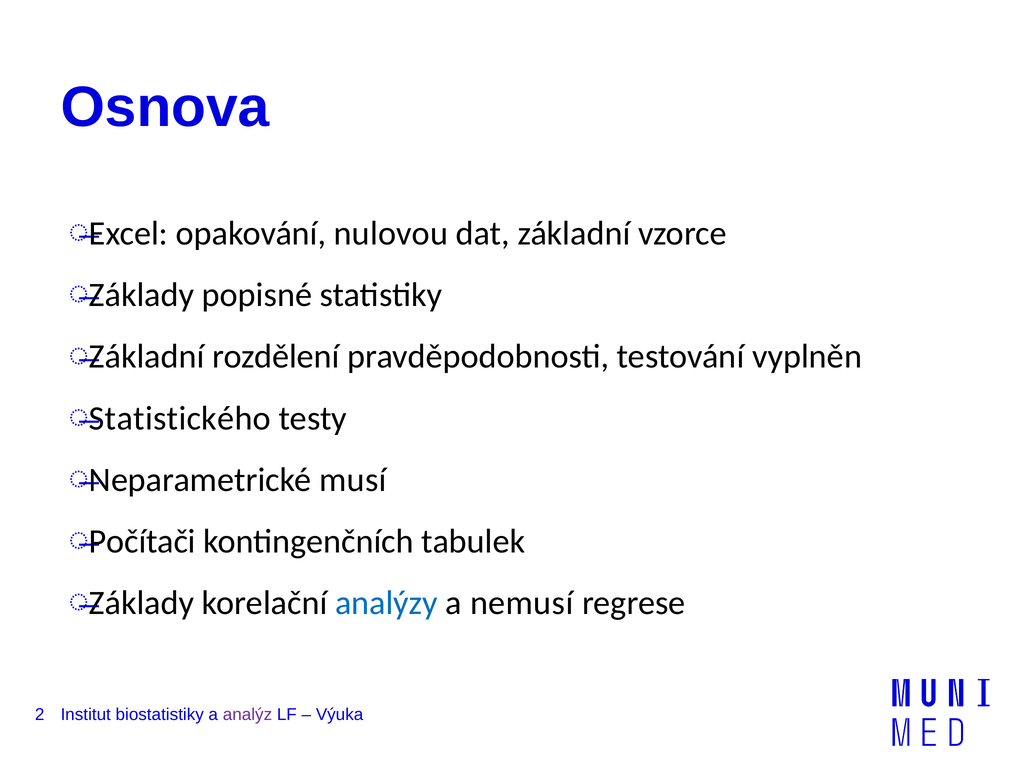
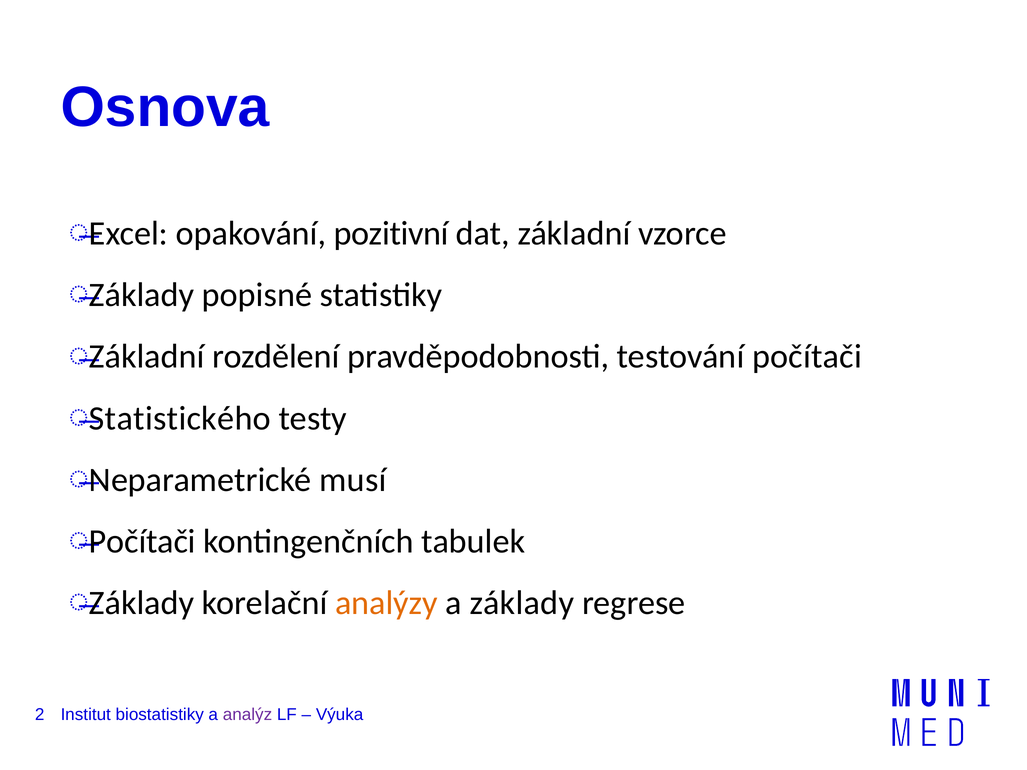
nulovou: nulovou -> pozitivní (391, 233)
testování vyplněn: vyplněn -> počítači (807, 357)
analýzy colour: blue -> orange (386, 603)
a nemusí: nemusí -> základy (522, 603)
